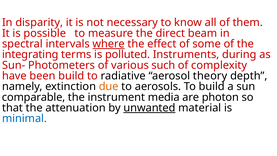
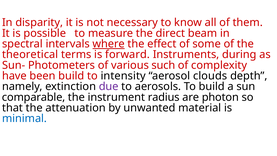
integrating: integrating -> theoretical (30, 54)
polluted: polluted -> forward (128, 54)
radiative: radiative -> intensity (123, 76)
theory: theory -> clouds (210, 76)
due colour: orange -> purple (109, 86)
media: media -> radius (164, 97)
unwanted underline: present -> none (149, 108)
